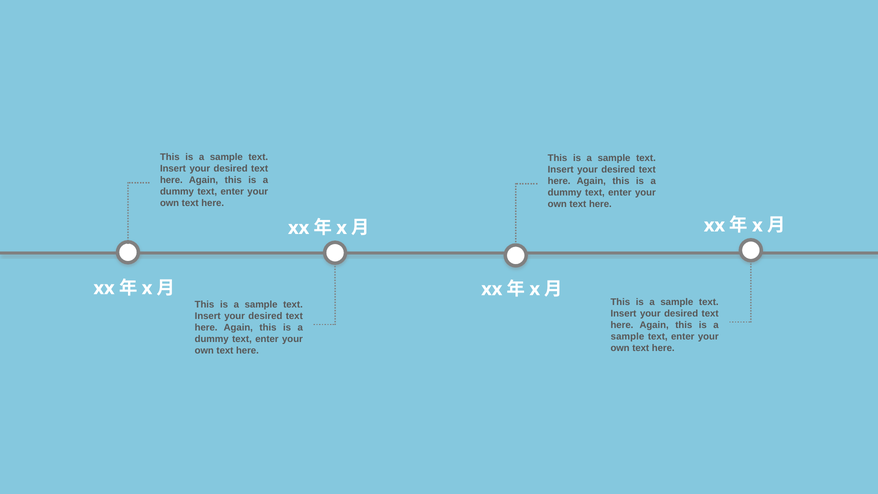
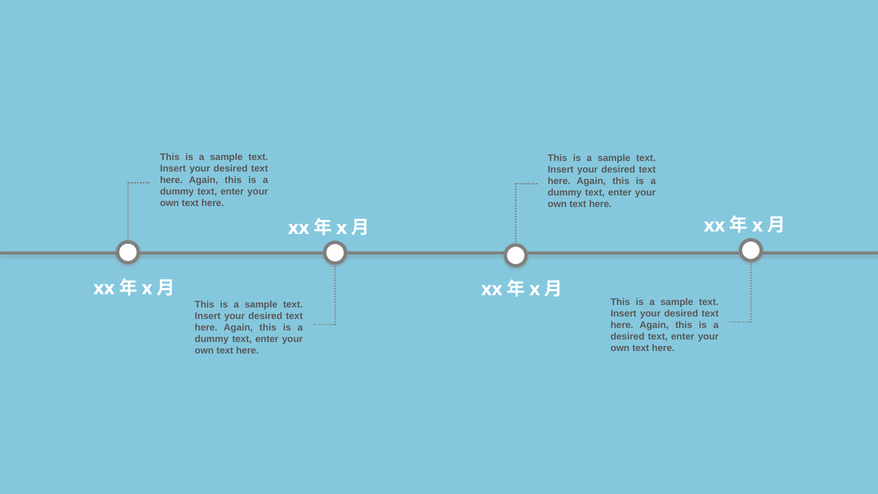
sample: sample -> desired (628, 336)
